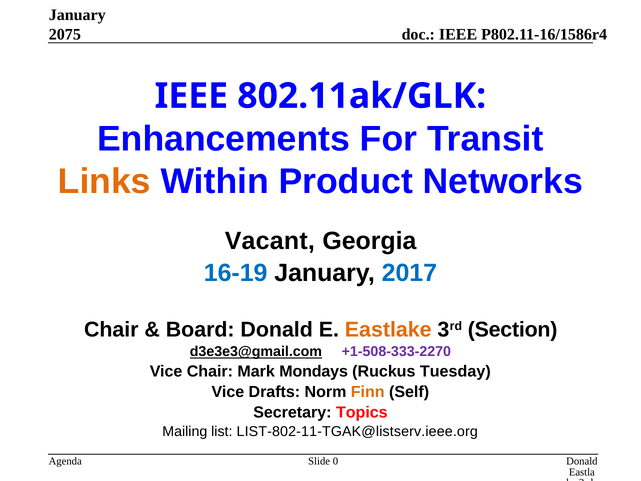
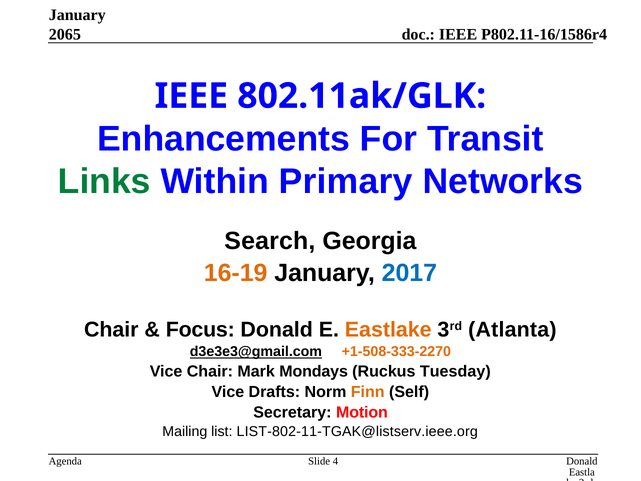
2075: 2075 -> 2065 (65, 34)
Links colour: orange -> green (104, 181)
Product: Product -> Primary (346, 181)
Vacant: Vacant -> Search (270, 241)
16-19 colour: blue -> orange (236, 273)
Board: Board -> Focus (200, 329)
Section: Section -> Atlanta (512, 329)
+1-508-333-2270 colour: purple -> orange (396, 352)
Topics: Topics -> Motion (362, 412)
0: 0 -> 4 (335, 461)
